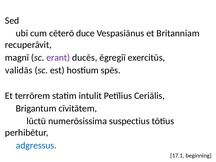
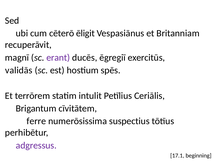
duce: duce -> ēligit (85, 33)
lūctū: lūctū -> ferre (36, 121)
adgressus colour: blue -> purple (36, 145)
